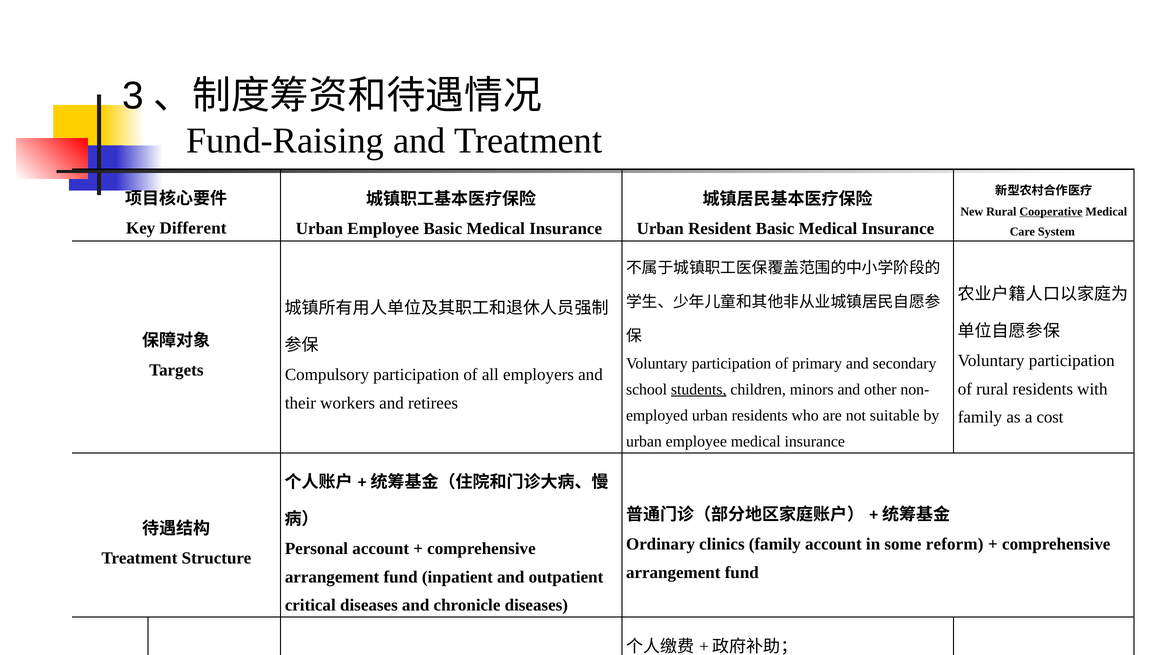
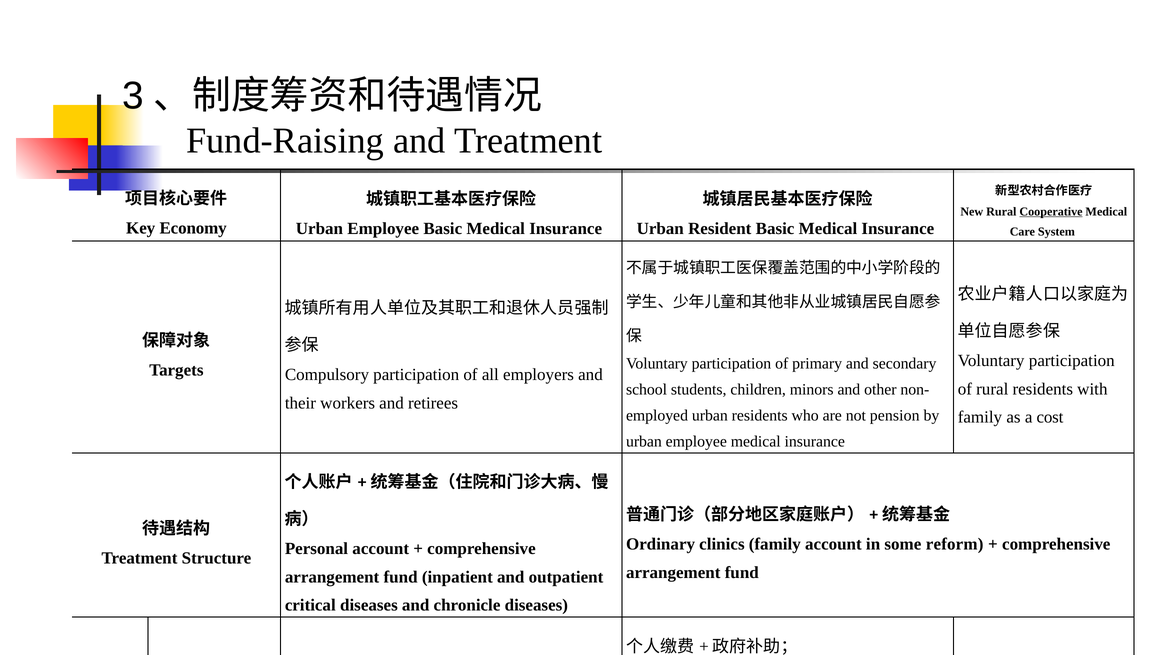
Key Different: Different -> Economy (193, 228)
students underline: present -> none (699, 390)
suitable: suitable -> pension (895, 416)
